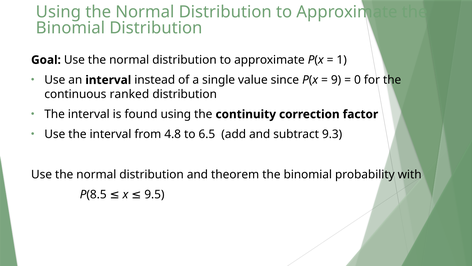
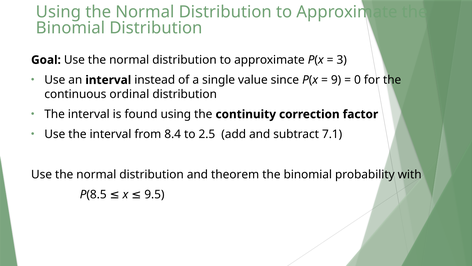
1: 1 -> 3 (342, 60)
ranked: ranked -> ordinal (129, 94)
4.8: 4.8 -> 8.4 (173, 134)
6.5: 6.5 -> 2.5 (207, 134)
9.3: 9.3 -> 7.1 (332, 134)
